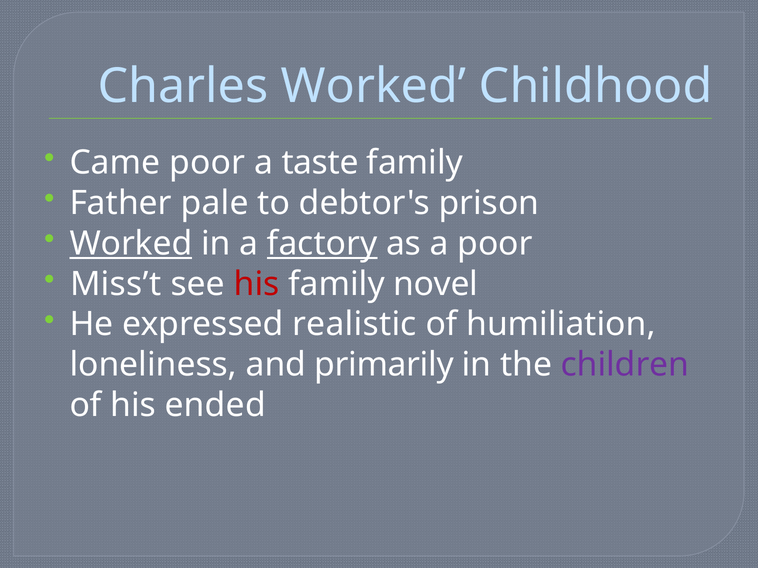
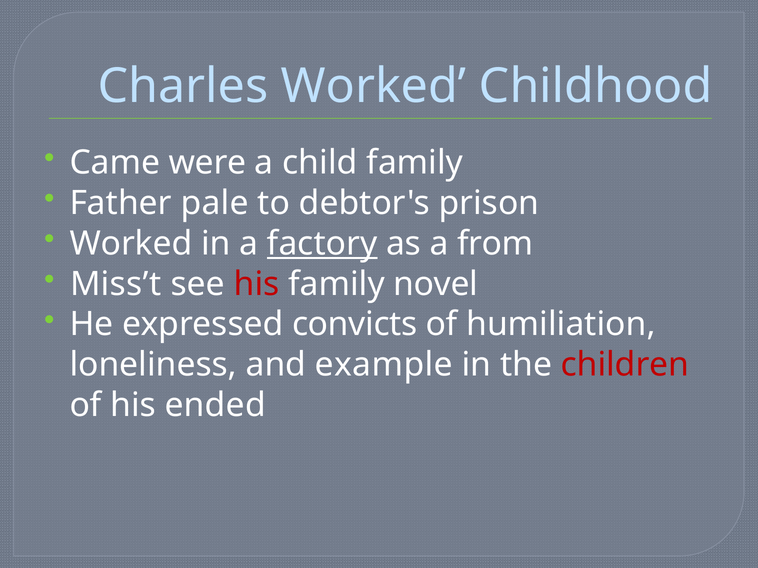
Came poor: poor -> were (208, 163)
taste: taste -> child (320, 163)
Worked underline: present -> none (131, 244)
a poor: poor -> from (495, 244)
realistic: realistic -> convicts (355, 325)
primarily: primarily -> example (384, 365)
children colour: purple -> red (625, 365)
